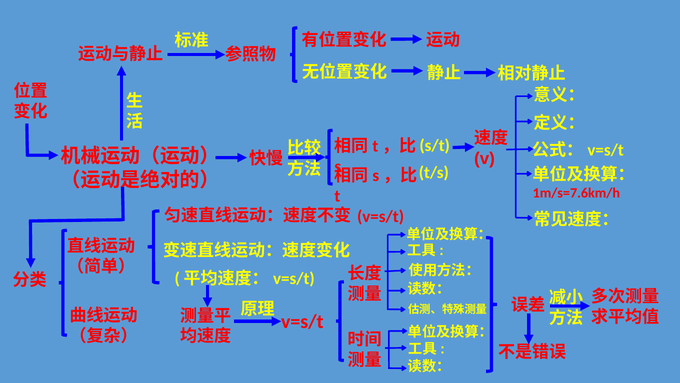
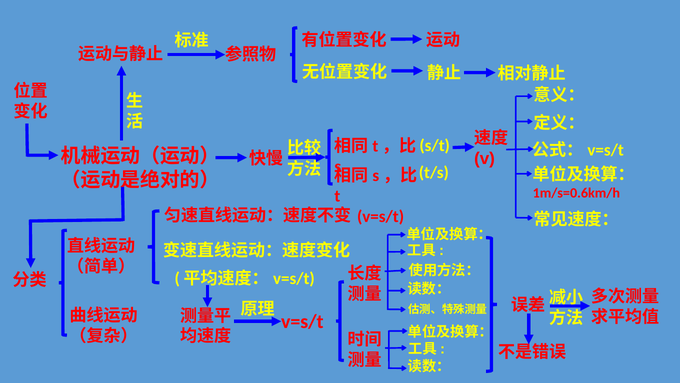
1m/s=7.6km/h: 1m/s=7.6km/h -> 1m/s=0.6km/h (576, 193)
